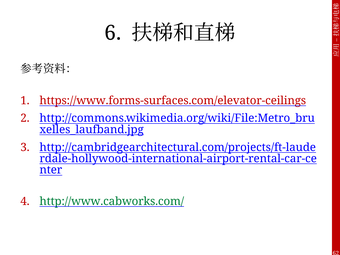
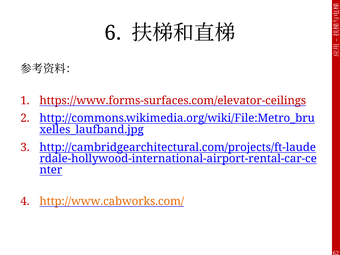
http://www.cabworks.com/ colour: green -> orange (112, 201)
